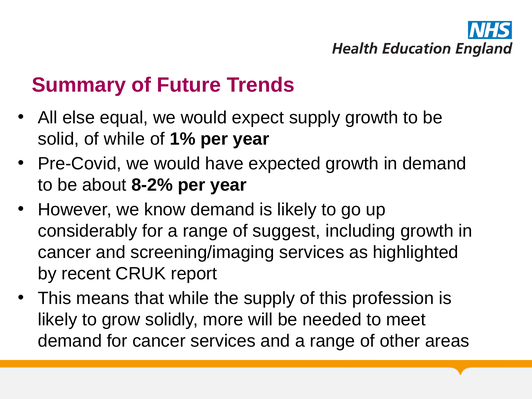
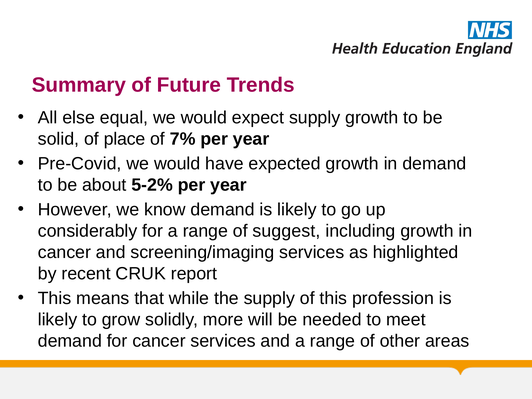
of while: while -> place (125, 139)
1%: 1% -> 7% (183, 139)
8-2%: 8-2% -> 5-2% (152, 185)
